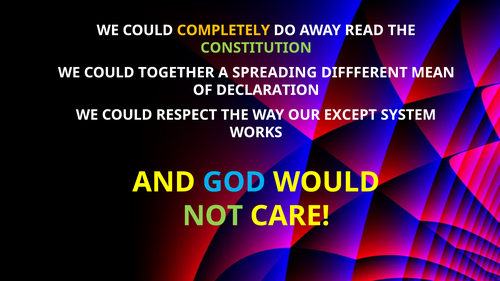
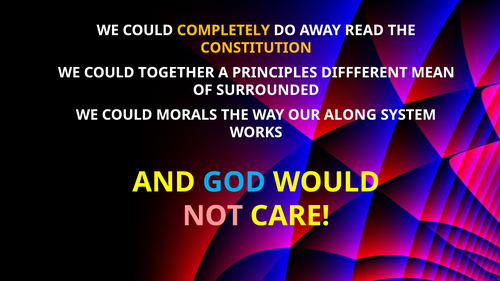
CONSTITUTION colour: light green -> yellow (256, 48)
SPREADING: SPREADING -> PRINCIPLES (275, 73)
DECLARATION: DECLARATION -> SURROUNDED (268, 90)
RESPECT: RESPECT -> MORALS (187, 115)
EXCEPT: EXCEPT -> ALONG (350, 115)
NOT colour: light green -> pink (213, 216)
